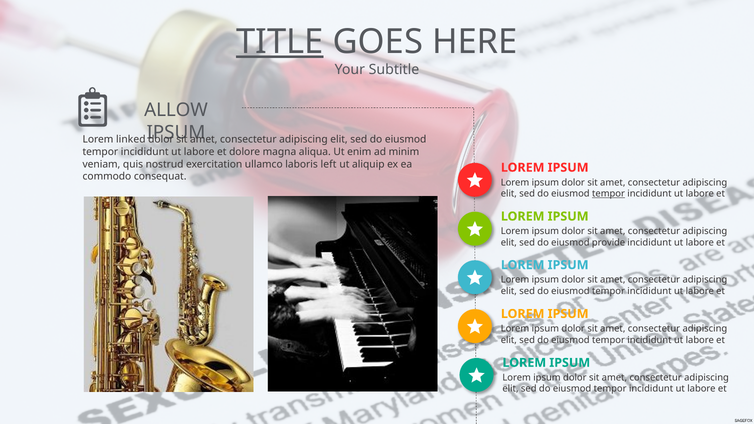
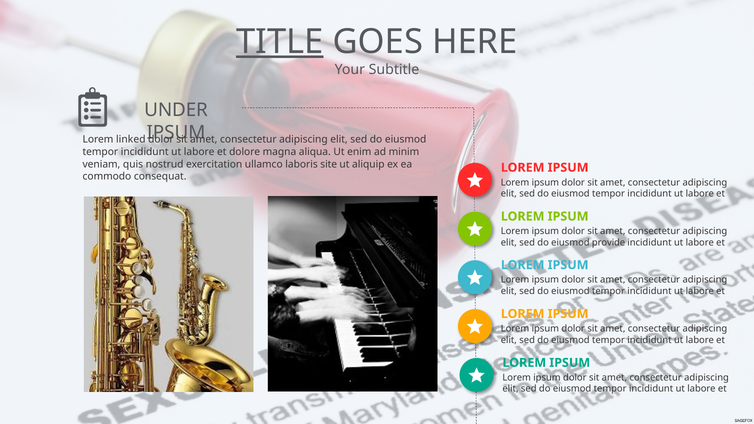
ALLOW: ALLOW -> UNDER (176, 110)
left: left -> site (329, 164)
tempor underline: present -> none (608, 194)
